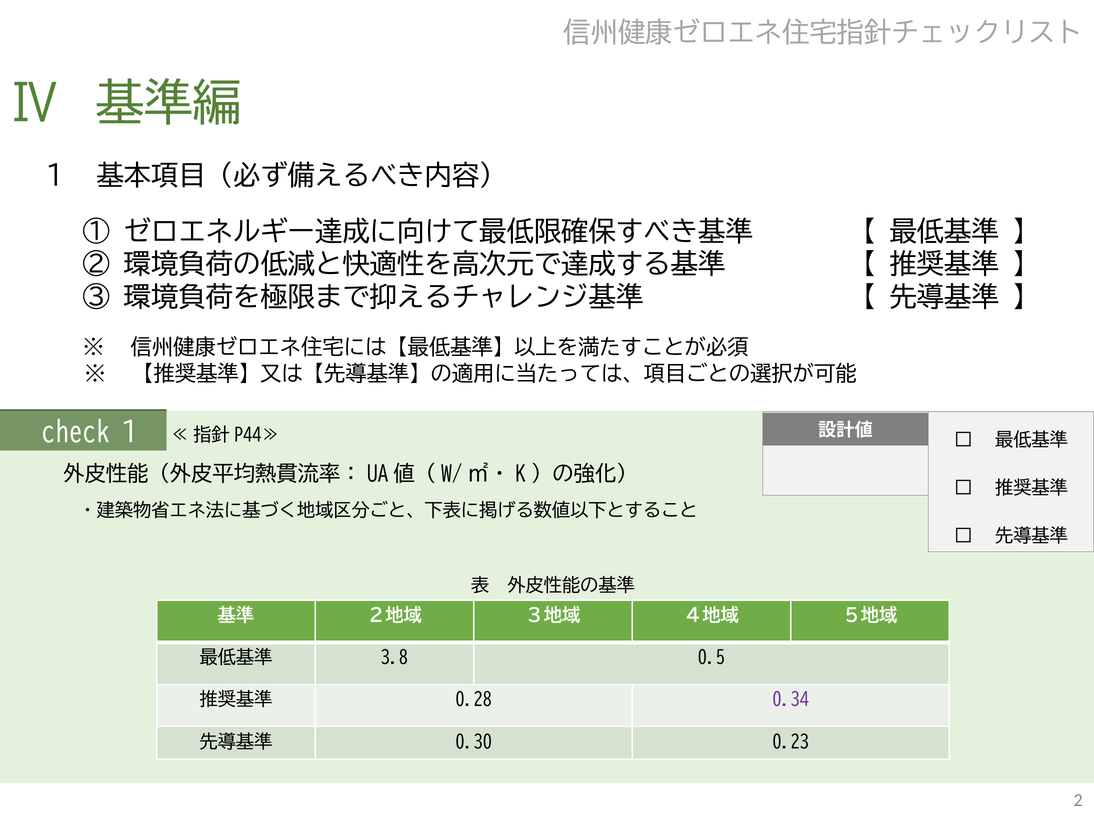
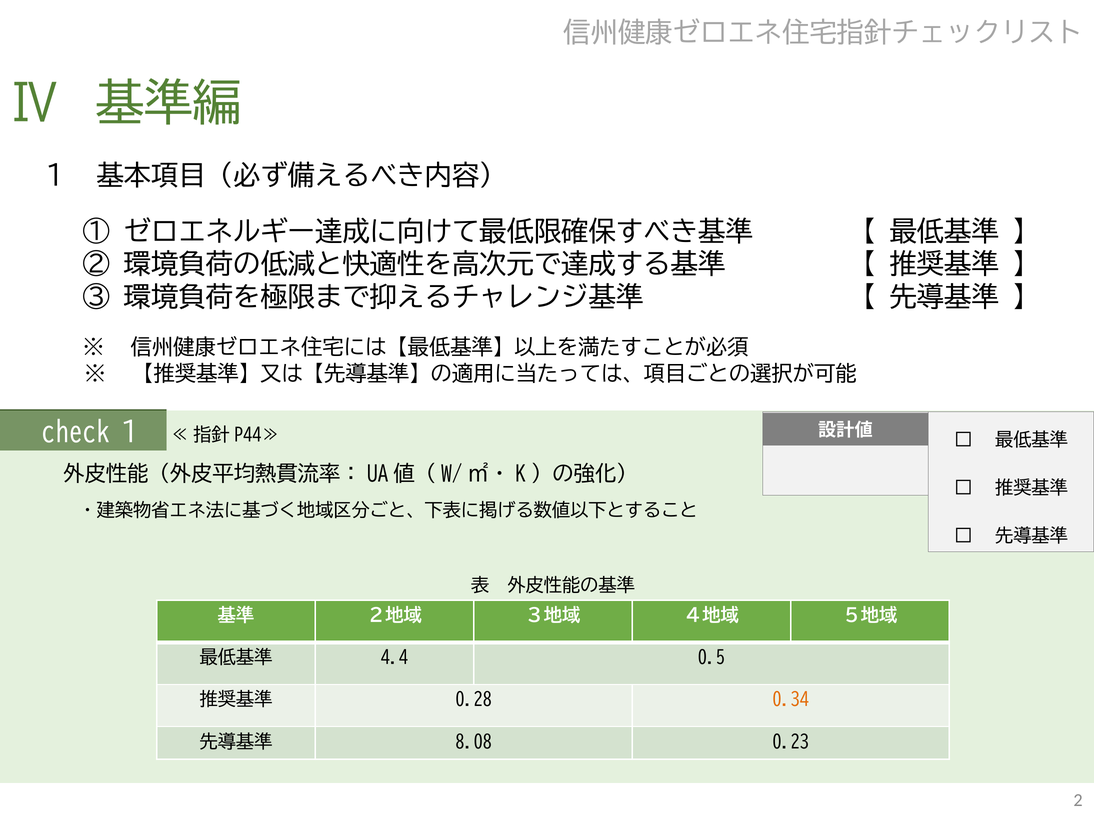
3.8: 3.8 -> 4.4 (394, 658)
0.34 colour: purple -> orange (791, 700)
0.30: 0.30 -> 8.08 (474, 743)
